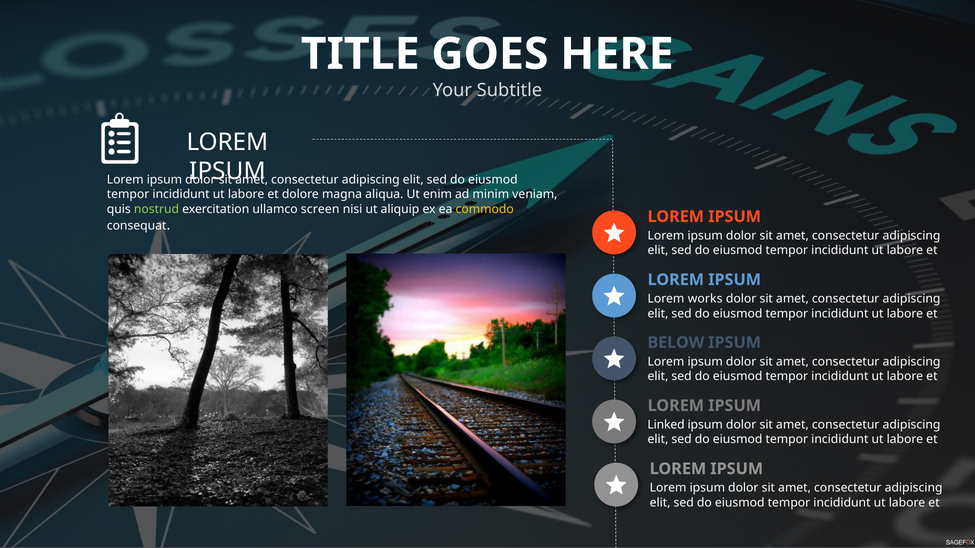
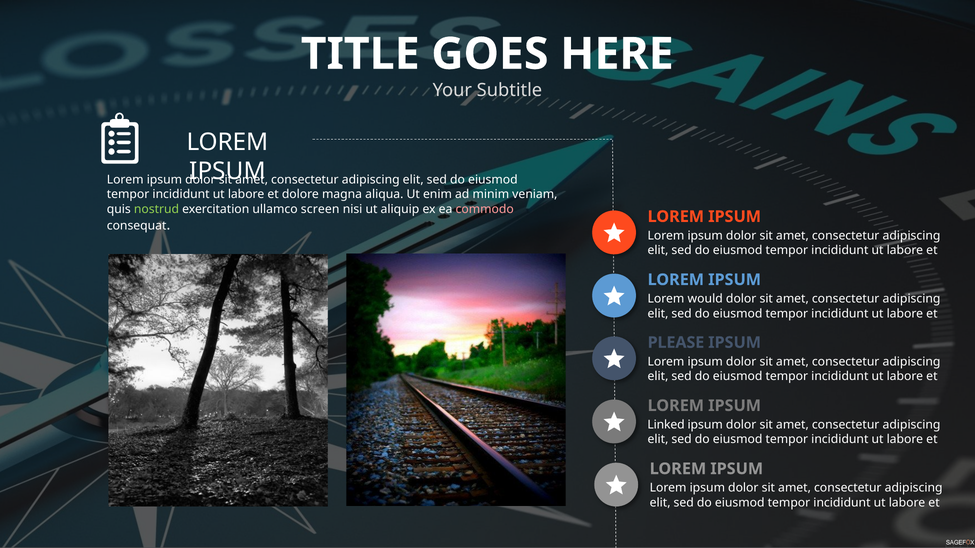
commodo colour: yellow -> pink (485, 209)
works: works -> would (705, 299)
BELOW: BELOW -> PLEASE (676, 343)
